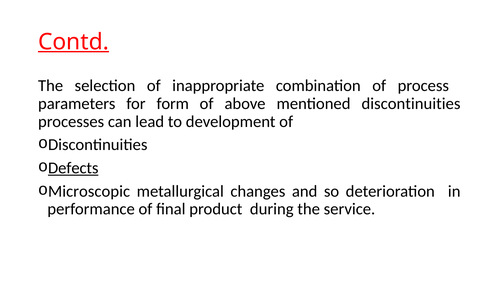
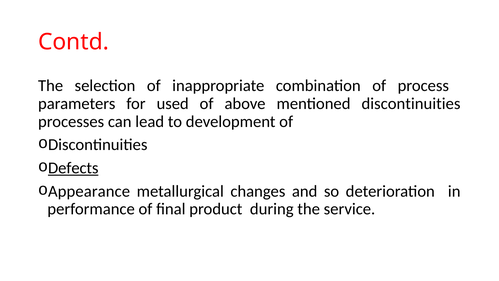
Contd underline: present -> none (73, 42)
form: form -> used (173, 103)
Microscopic: Microscopic -> Appearance (89, 191)
